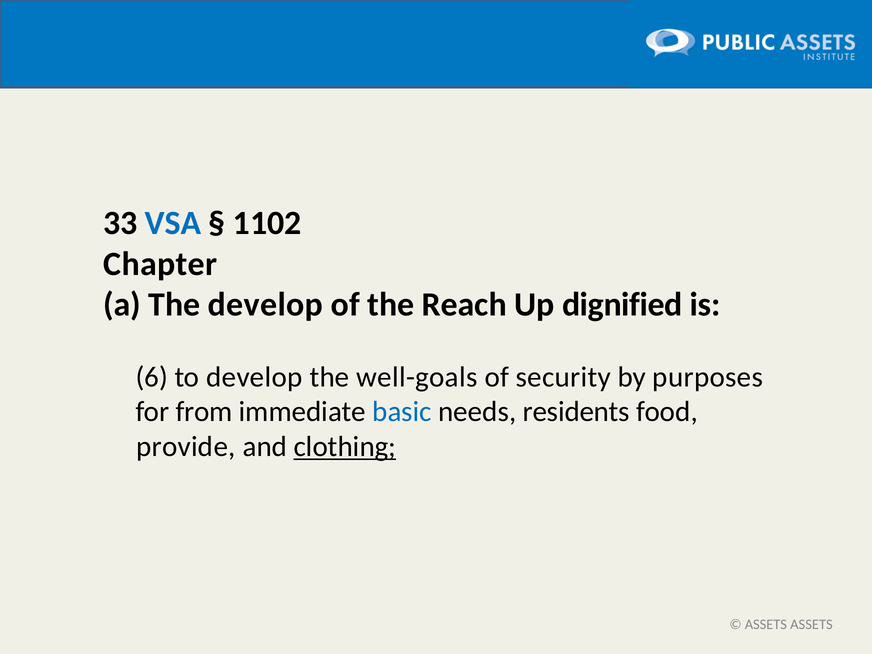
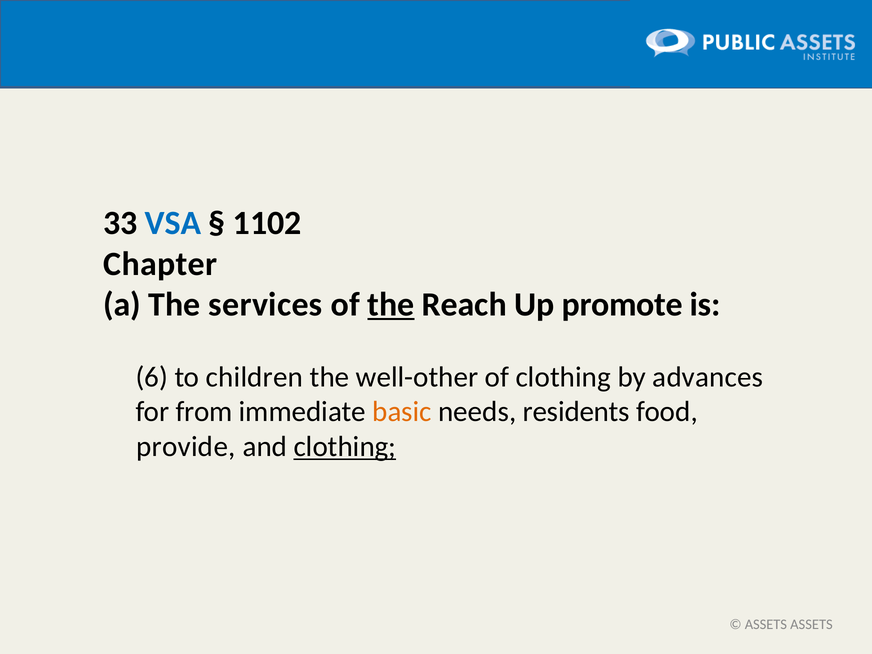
The develop: develop -> services (265, 305)
the underline: none -> present (391, 305)
dignified: dignified -> promote (622, 305)
to develop: develop -> children (254, 377)
well-goals: well-goals -> well-other (417, 377)
of security: security -> clothing (563, 377)
purposes: purposes -> advances (708, 377)
basic colour: blue -> orange (402, 412)
